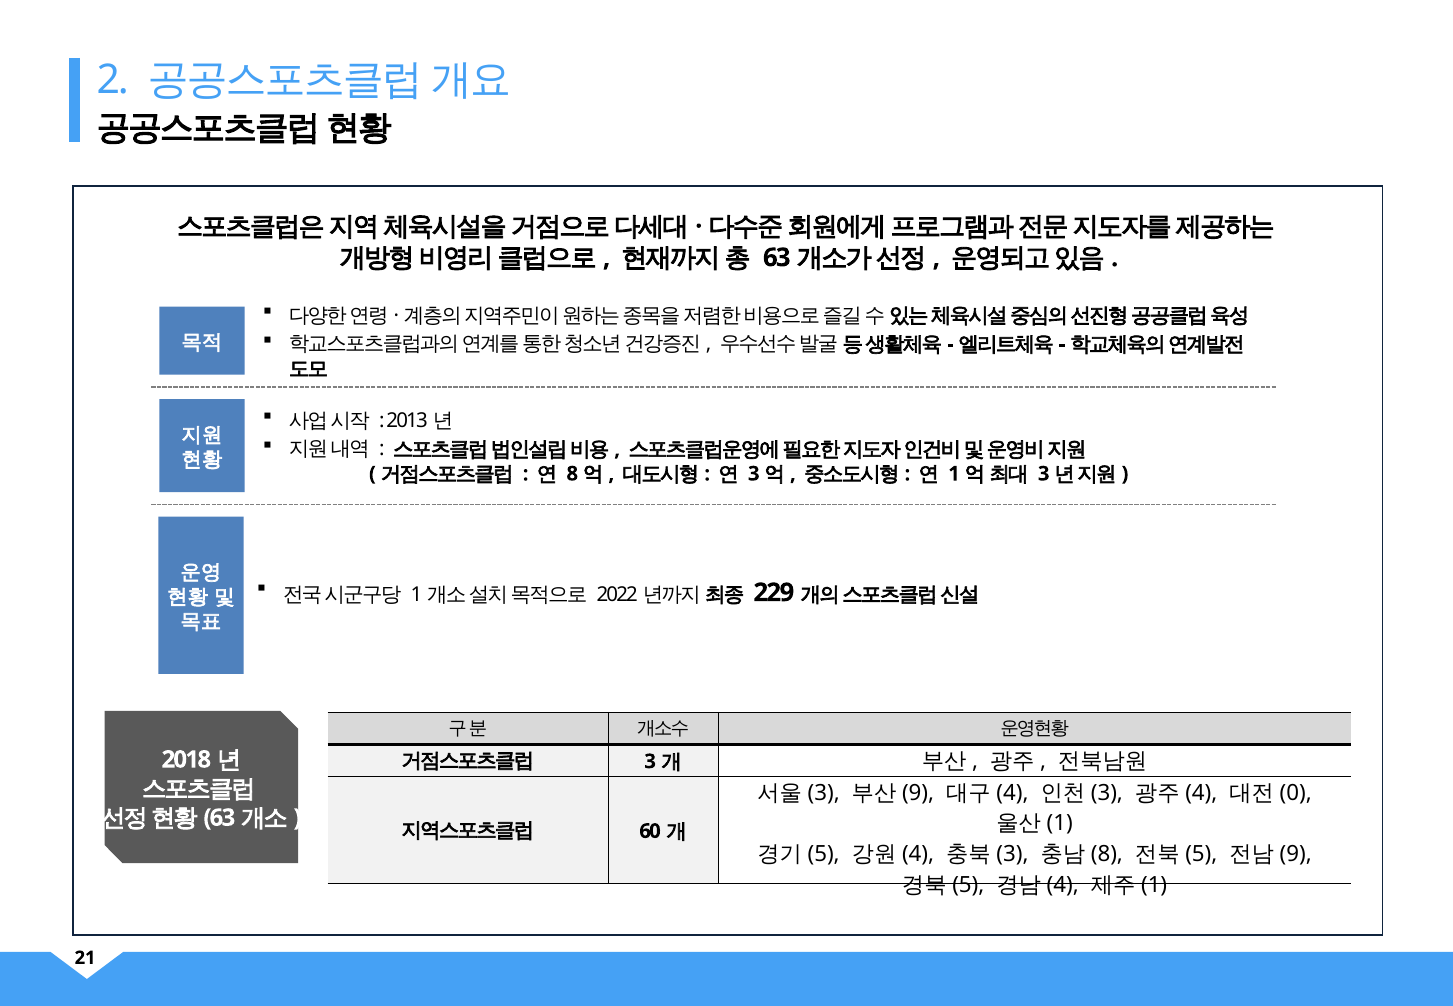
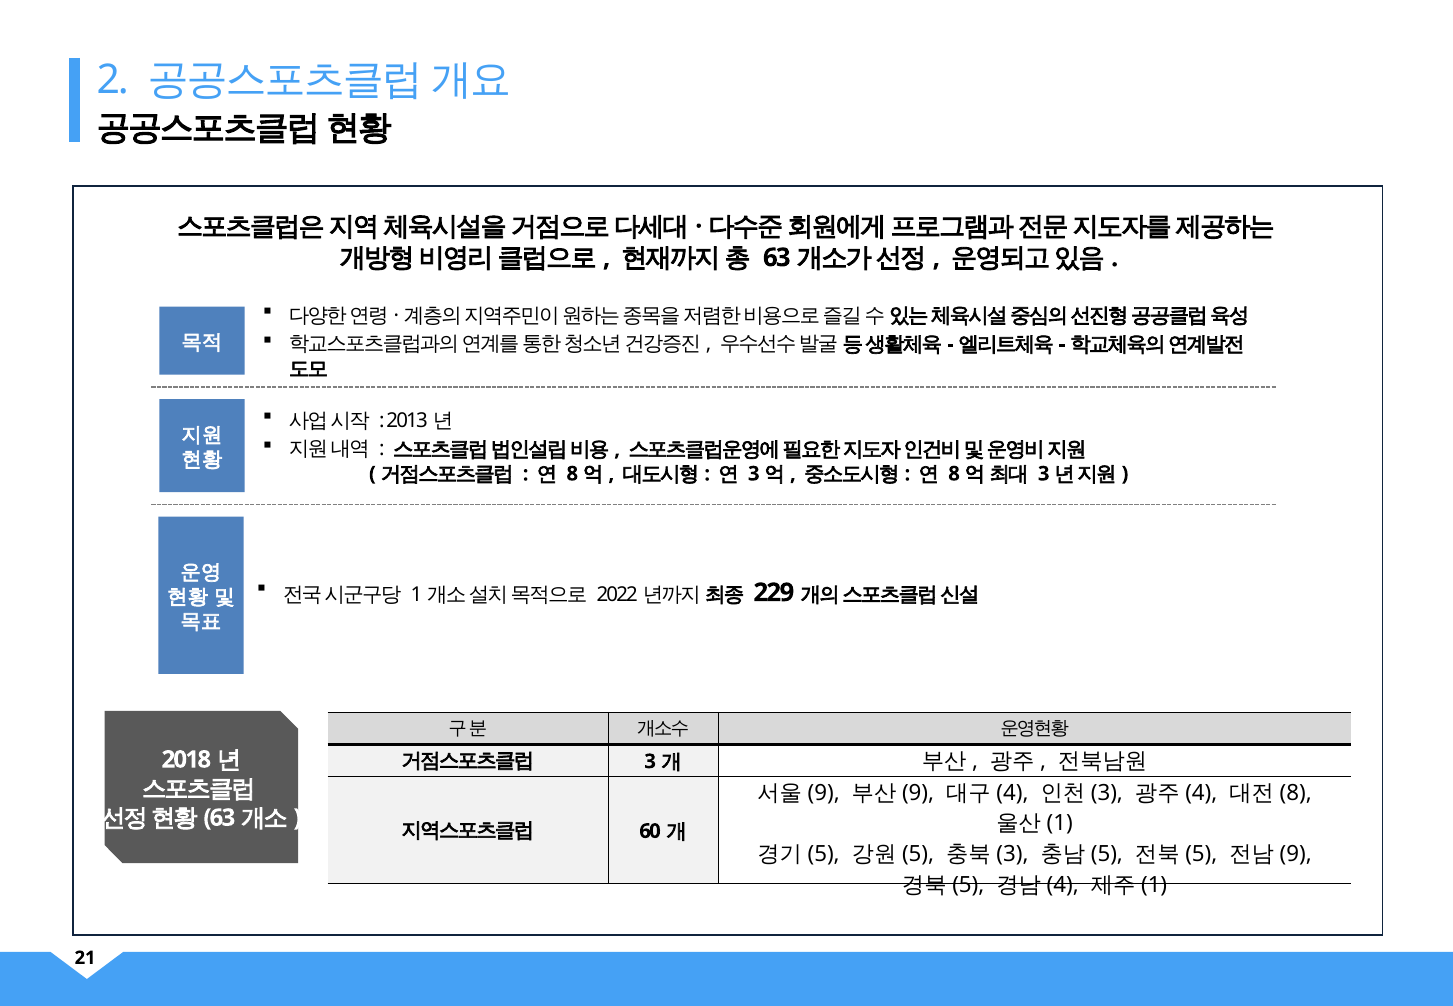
1: 1 -> 8 (954, 474)
3: 3 -> 9 (824, 793)
0: 0 -> 8 (1296, 793)
4: 4 -> 5 (918, 854)
8: 8 -> 5 (1107, 854)
